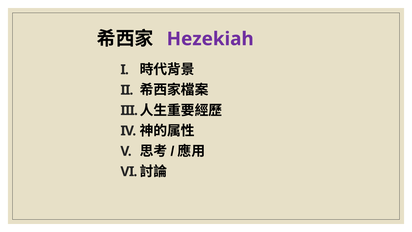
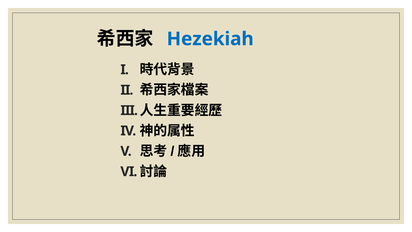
Hezekiah colour: purple -> blue (210, 39)
